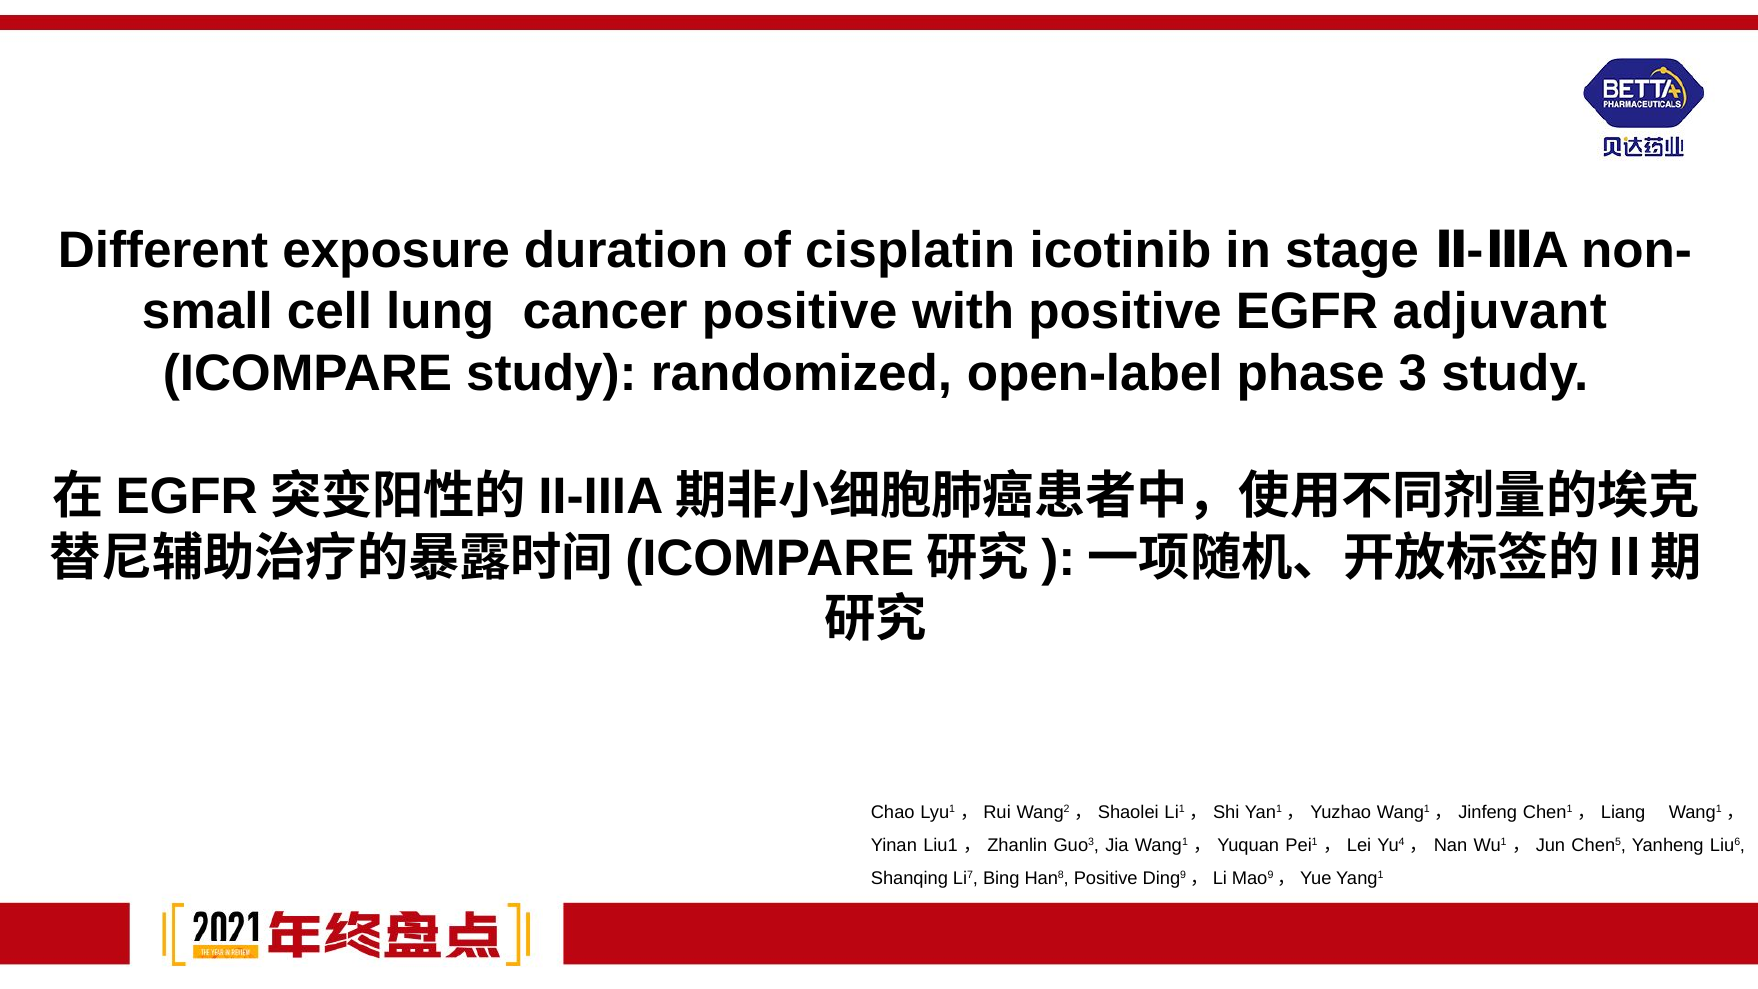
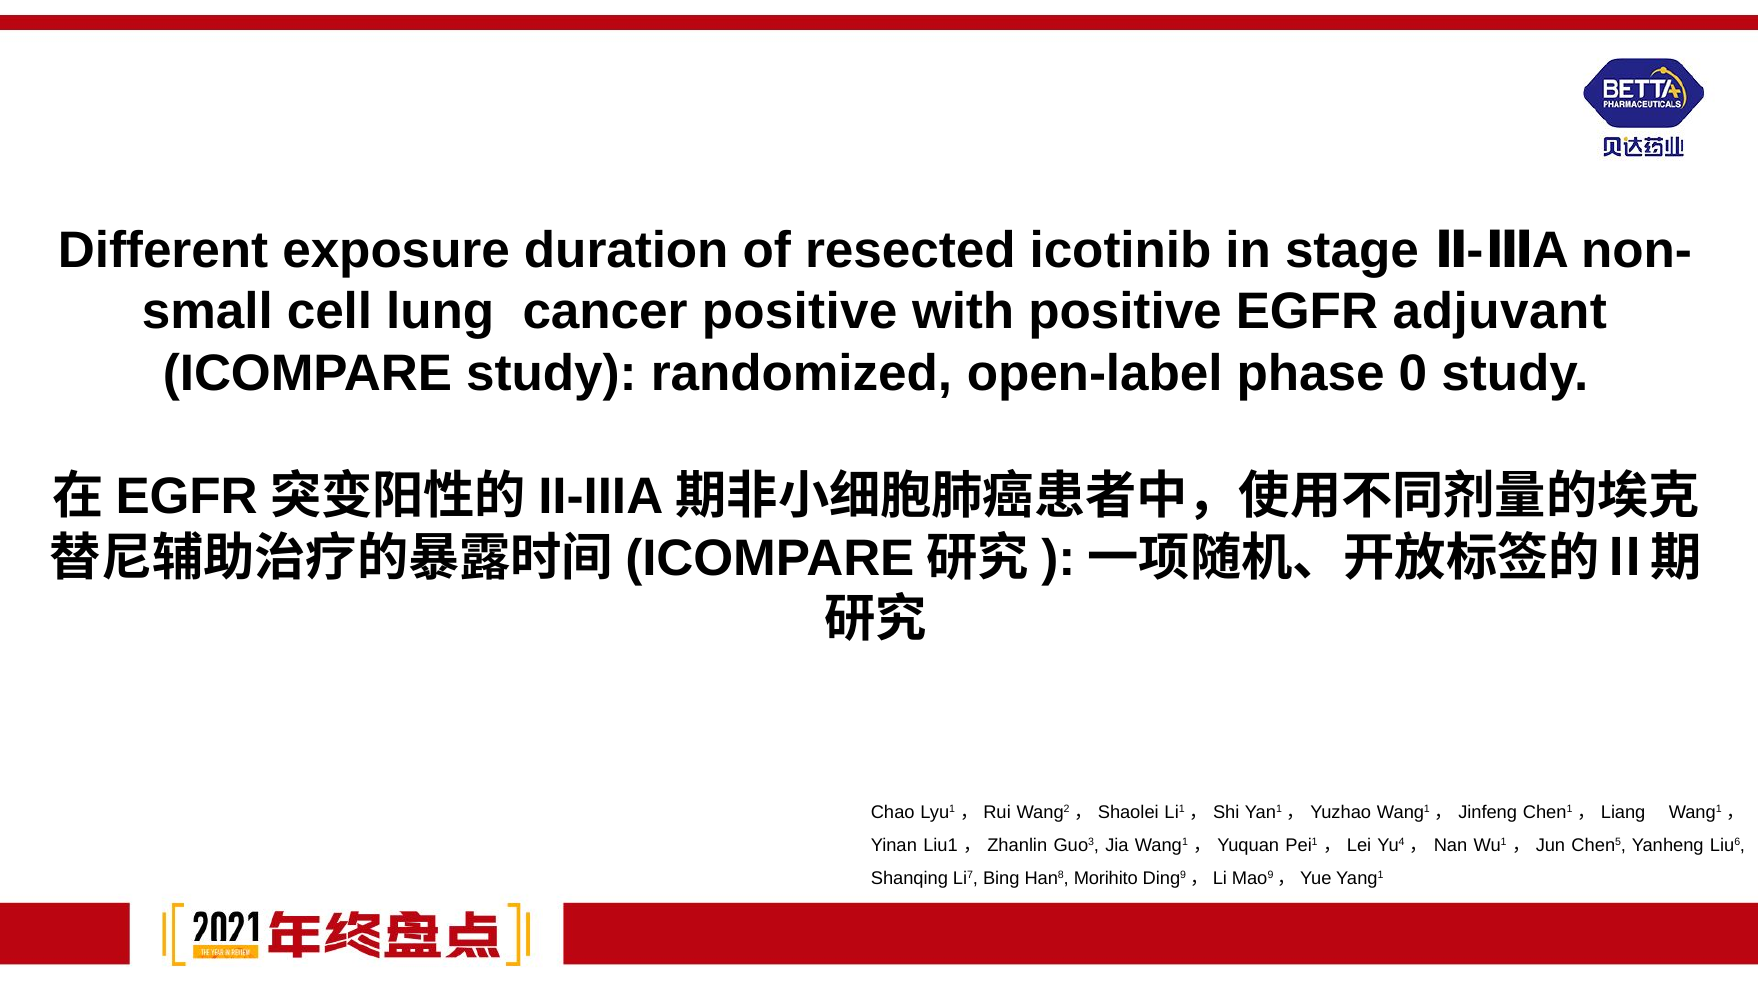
cisplatin: cisplatin -> resected (910, 250)
3: 3 -> 0 (1413, 373)
Han8 Positive: Positive -> Morihito (1106, 878)
